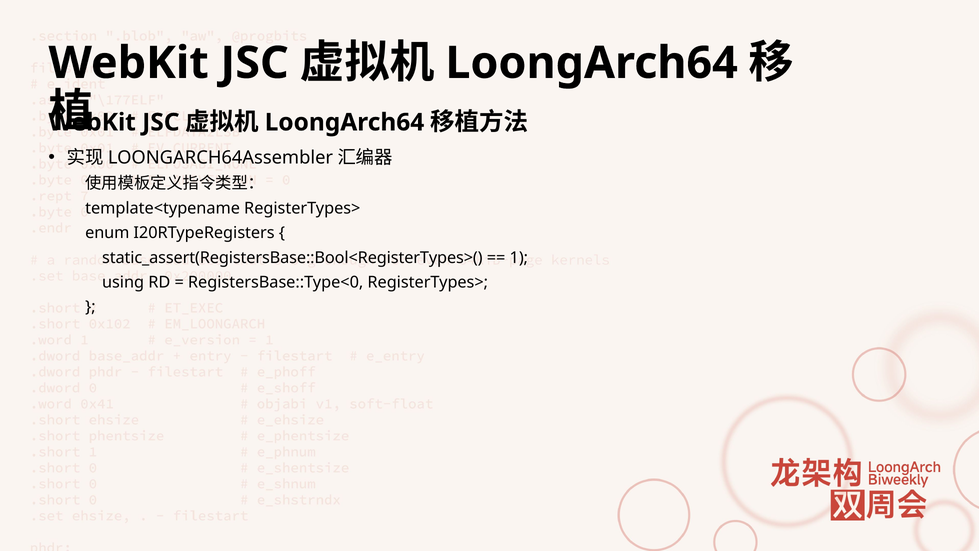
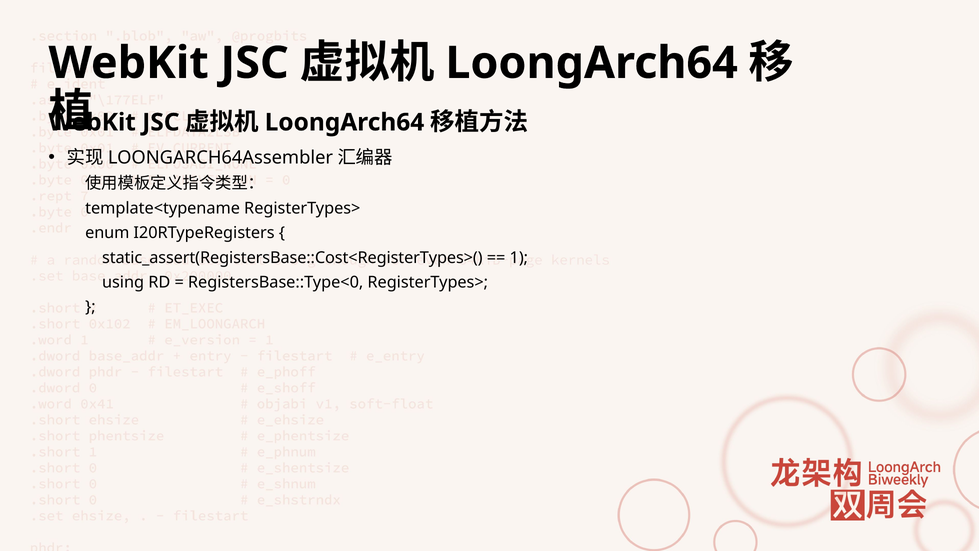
static_assert(RegistersBase::Bool<RegisterTypes>(: static_assert(RegistersBase::Bool<RegisterTypes>( -> static_assert(RegistersBase::Cost<RegisterTypes>( (292, 257)
